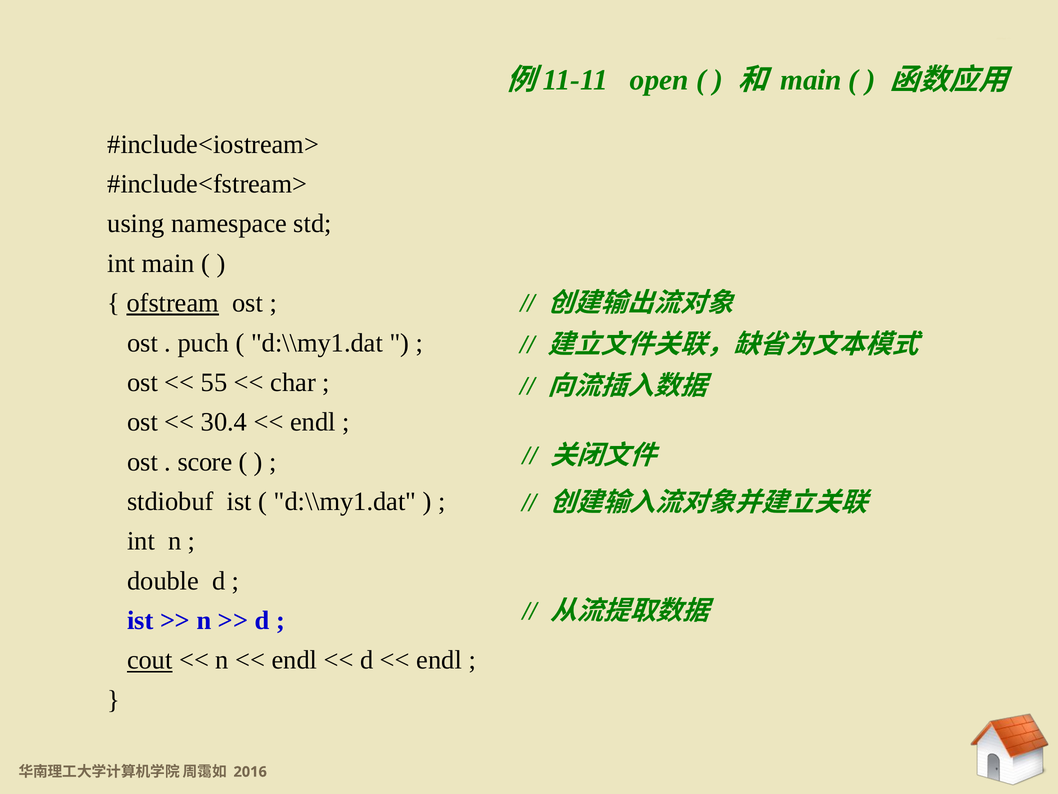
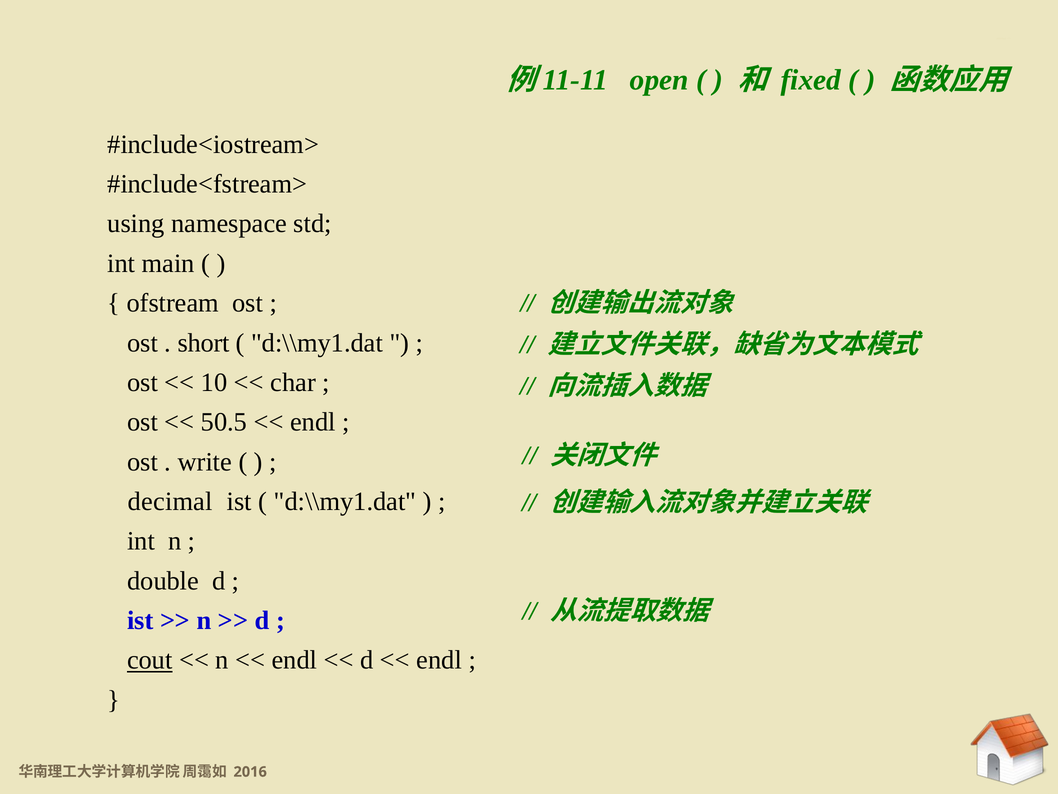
main: main -> fixed (811, 80)
ofstream underline: present -> none (173, 303)
puch: puch -> short (203, 343)
55: 55 -> 10 (214, 382)
30.4: 30.4 -> 50.5 (224, 422)
score: score -> write (205, 462)
stdiobuf: stdiobuf -> decimal (170, 501)
